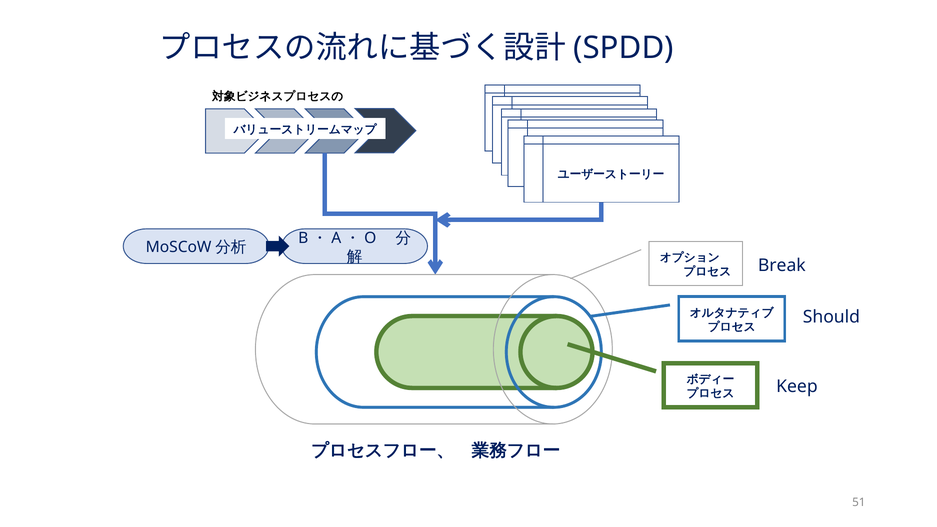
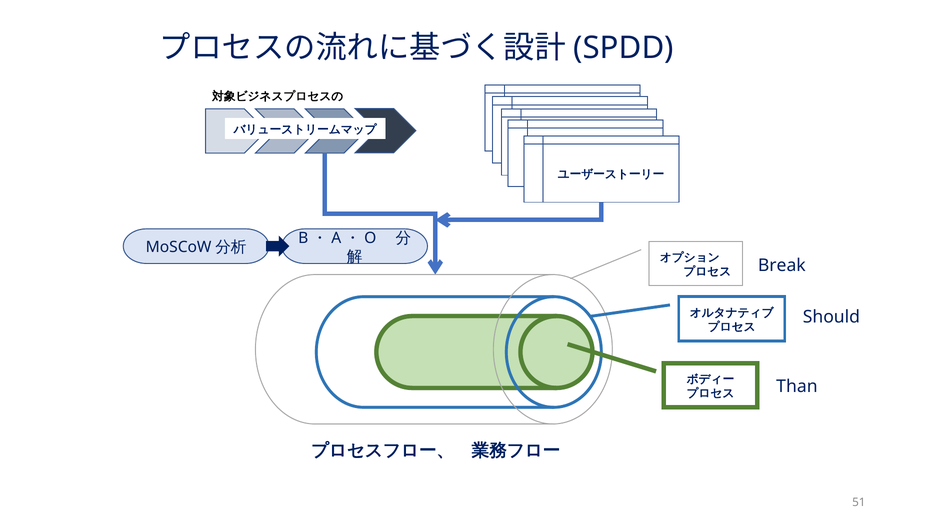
Keep: Keep -> Than (797, 386)
